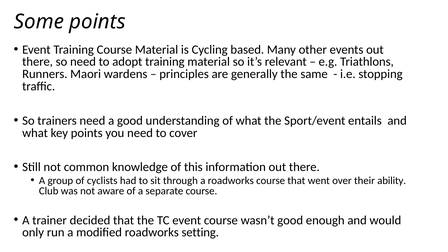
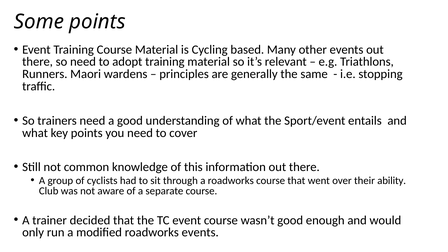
roadworks setting: setting -> events (200, 232)
